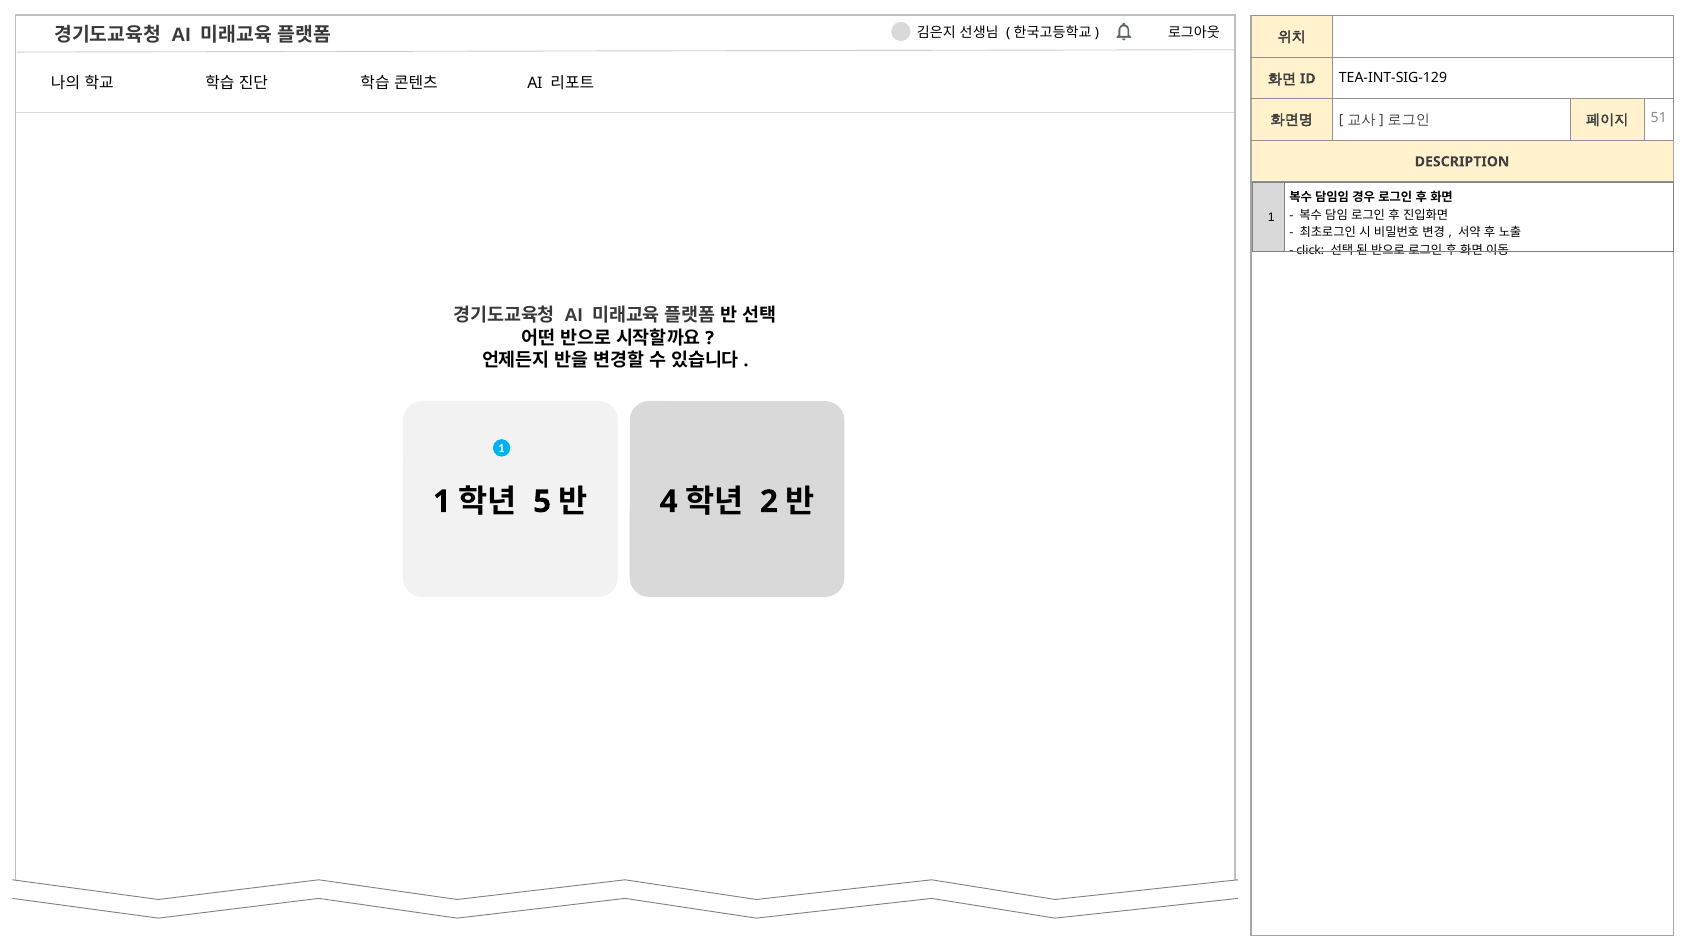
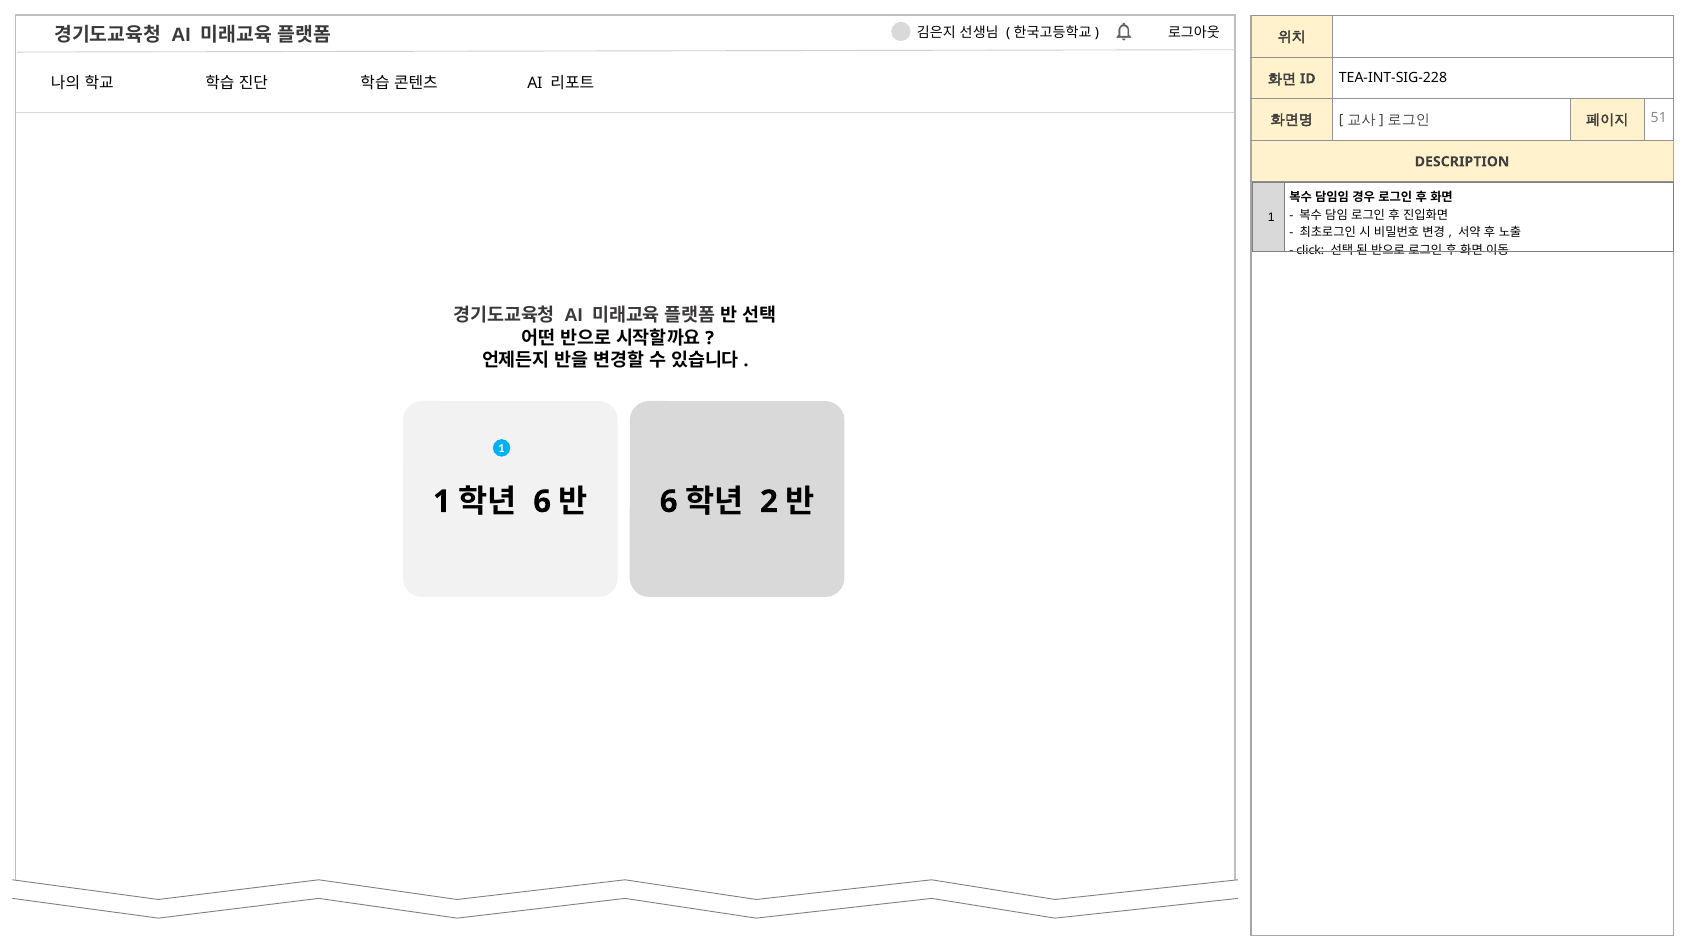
TEA-INT-SIG-129: TEA-INT-SIG-129 -> TEA-INT-SIG-228 (1393, 78)
5: 5 -> 6 (542, 502)
4: 4 -> 6 (669, 502)
